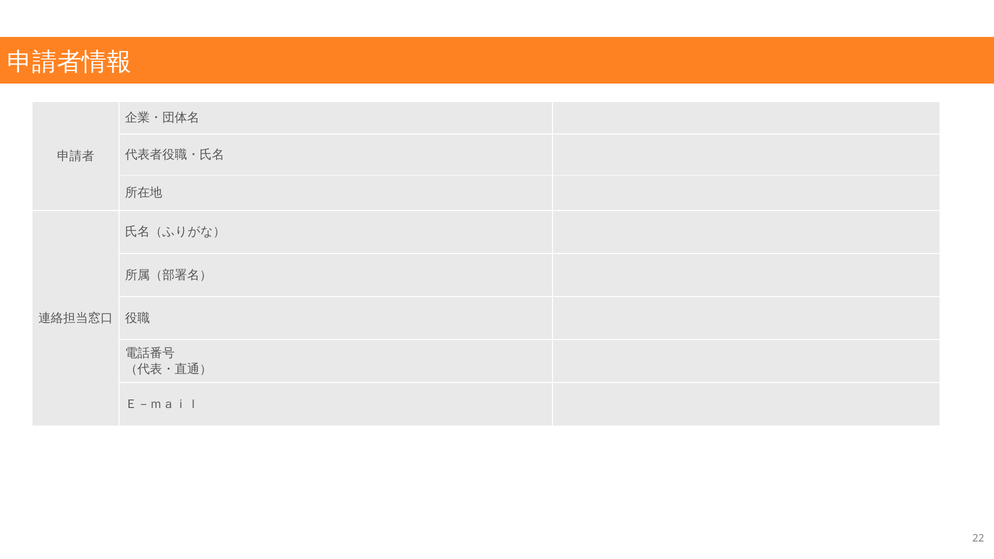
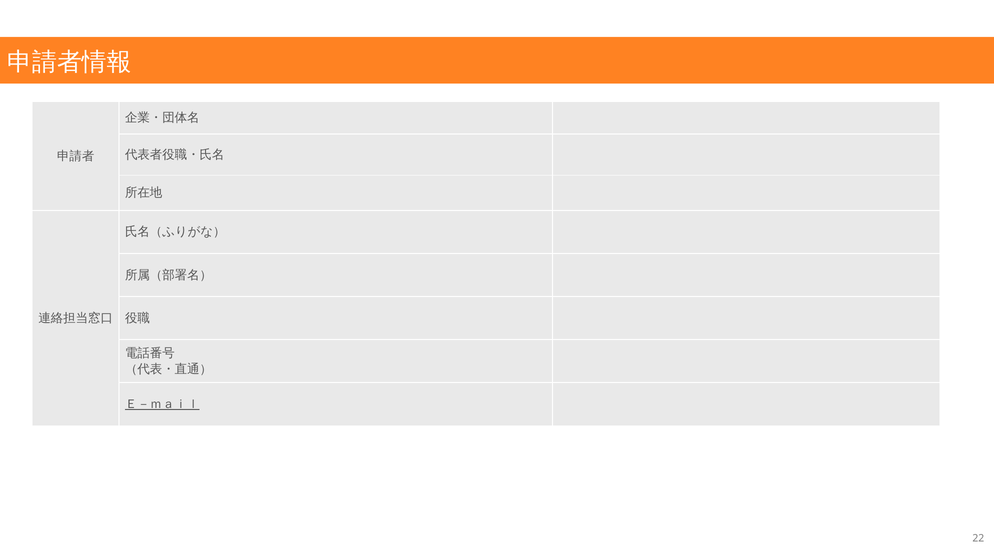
Ｅ－ｍａｉｌ underline: none -> present (162, 404)
